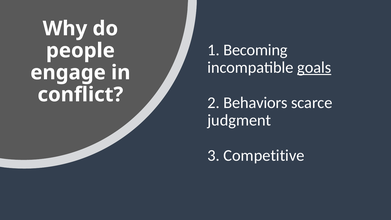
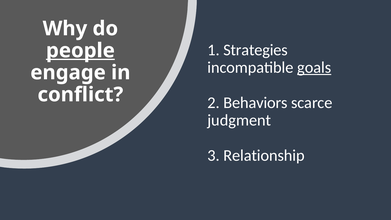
Becoming: Becoming -> Strategies (255, 50)
people underline: none -> present (80, 51)
Competitive: Competitive -> Relationship (264, 155)
